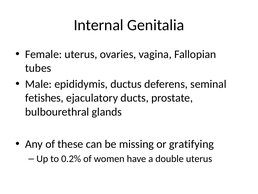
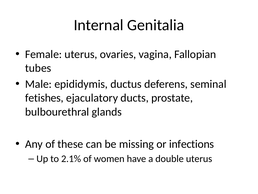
gratifying: gratifying -> infections (192, 144)
0.2%: 0.2% -> 2.1% (71, 158)
